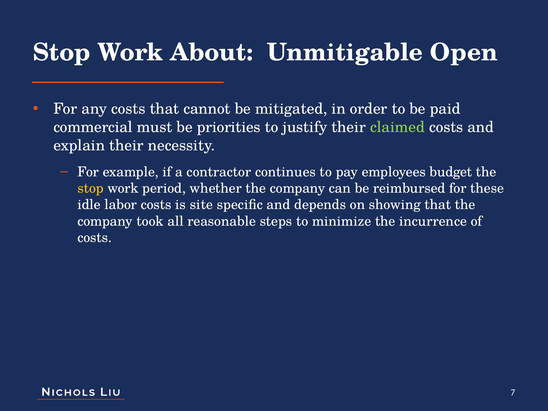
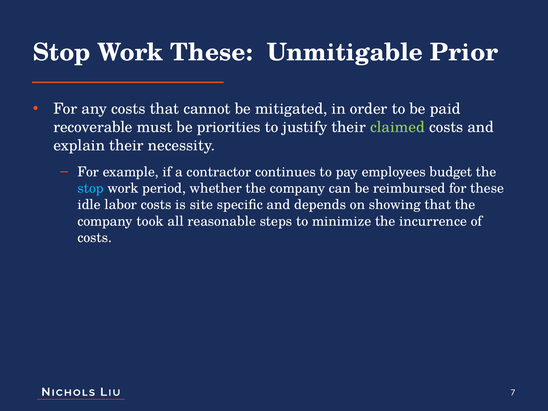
Work About: About -> These (211, 52)
Open: Open -> Prior (464, 52)
commercial: commercial -> recoverable (93, 127)
stop colour: yellow -> light blue (91, 188)
